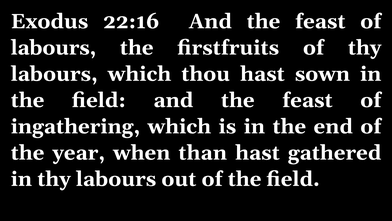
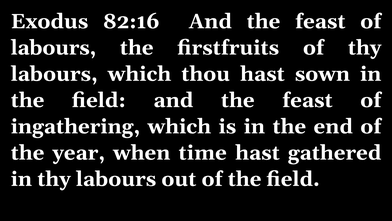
22:16: 22:16 -> 82:16 (131, 21)
than: than -> time (203, 153)
